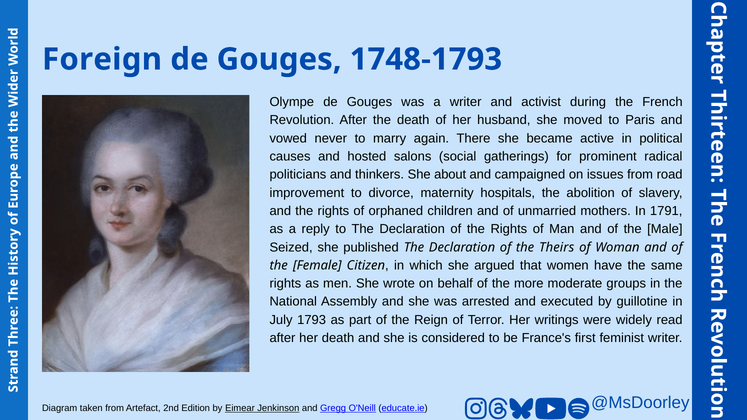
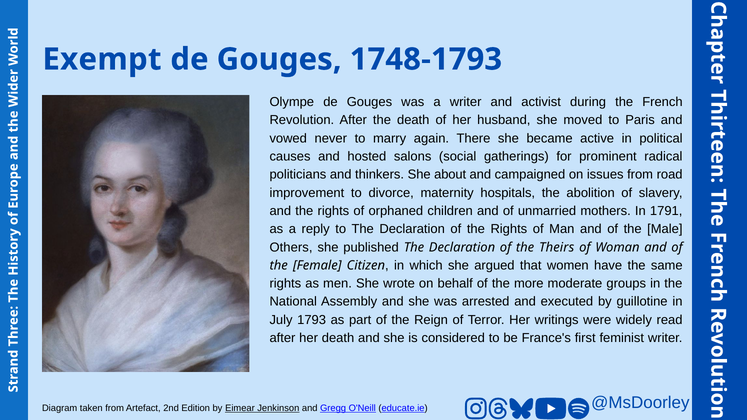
Foreign: Foreign -> Exempt (102, 59)
Seized: Seized -> Others (291, 247)
